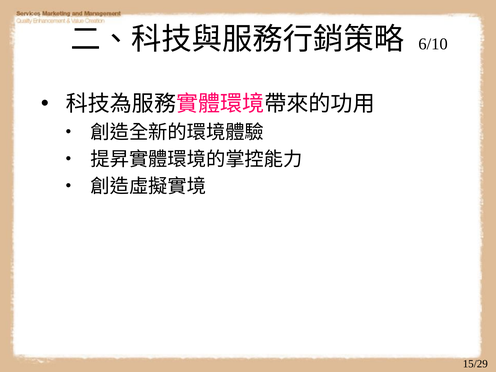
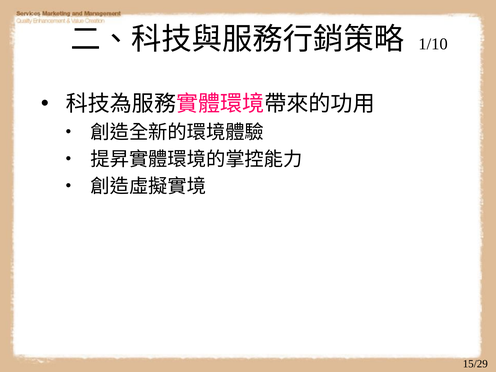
6/10: 6/10 -> 1/10 (433, 44)
